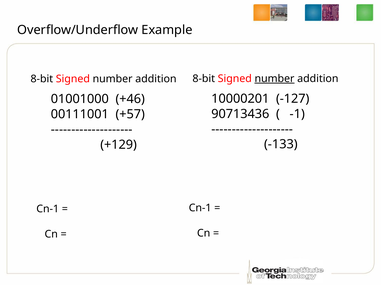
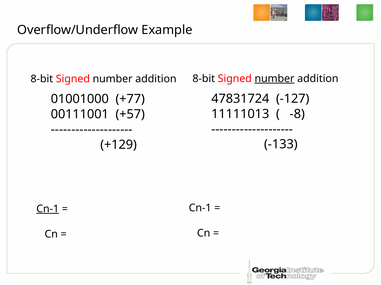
10000201: 10000201 -> 47831724 (240, 99)
+46: +46 -> +77 (130, 99)
90713436: 90713436 -> 11111013 (240, 114)
-1: -1 -> -8 (297, 114)
Cn-1 underline: none -> present (48, 209)
